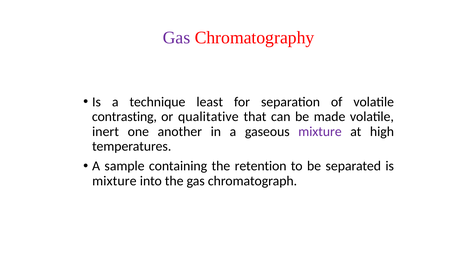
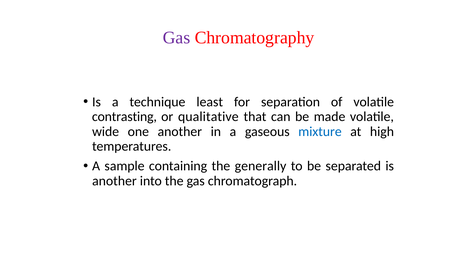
inert: inert -> wide (106, 131)
mixture colour: purple -> blue (320, 131)
retention: retention -> generally (261, 166)
mixture: mixture -> another (114, 181)
